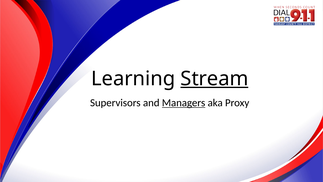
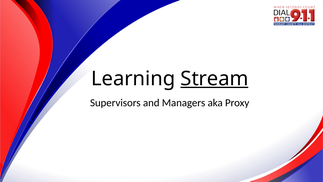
Managers underline: present -> none (184, 103)
